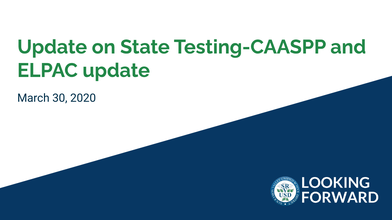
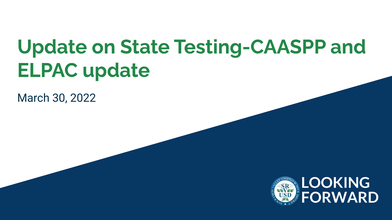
2020: 2020 -> 2022 (83, 98)
